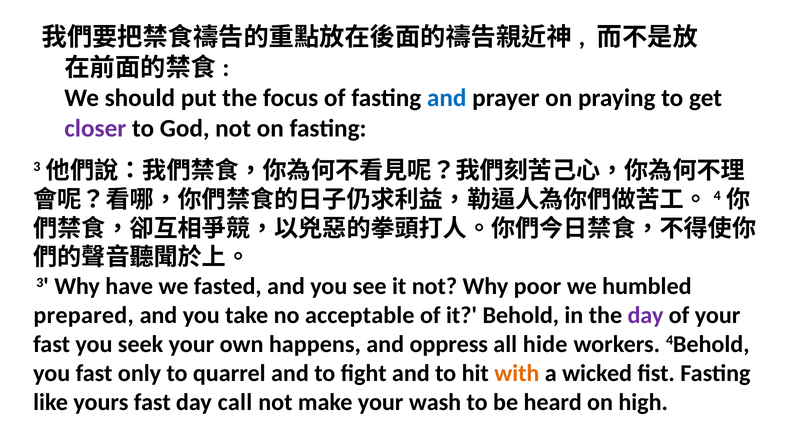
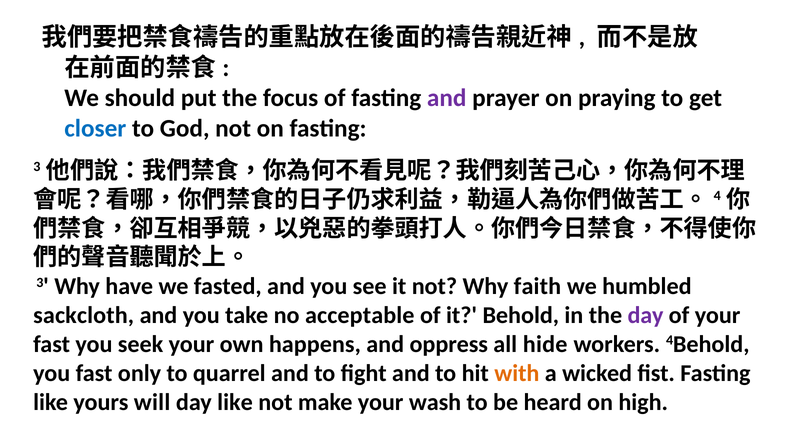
and colour: blue -> purple (447, 98)
closer colour: purple -> blue (95, 128)
poor: poor -> faith (537, 287)
prepared: prepared -> sackcloth (84, 316)
yours fast: fast -> will (152, 402)
day call: call -> like (235, 402)
